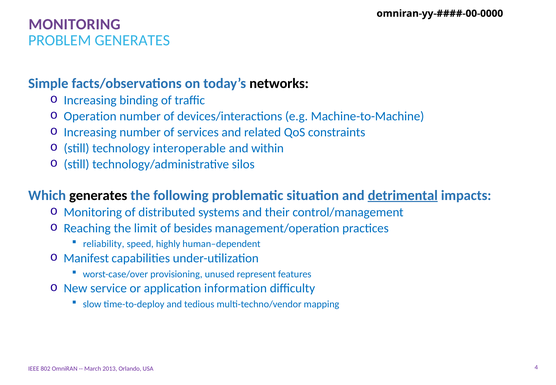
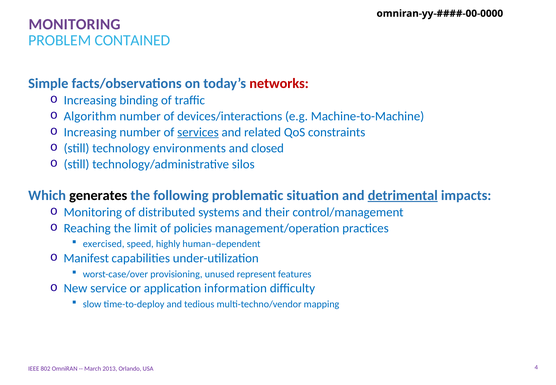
PROBLEM GENERATES: GENERATES -> CONTAINED (132, 40)
networks colour: black -> red (279, 83)
Operation: Operation -> Algorithm (90, 116)
services underline: none -> present (198, 132)
interoperable: interoperable -> environments (189, 148)
within: within -> closed (268, 148)
besides: besides -> policies (193, 228)
reliability: reliability -> exercised (104, 244)
